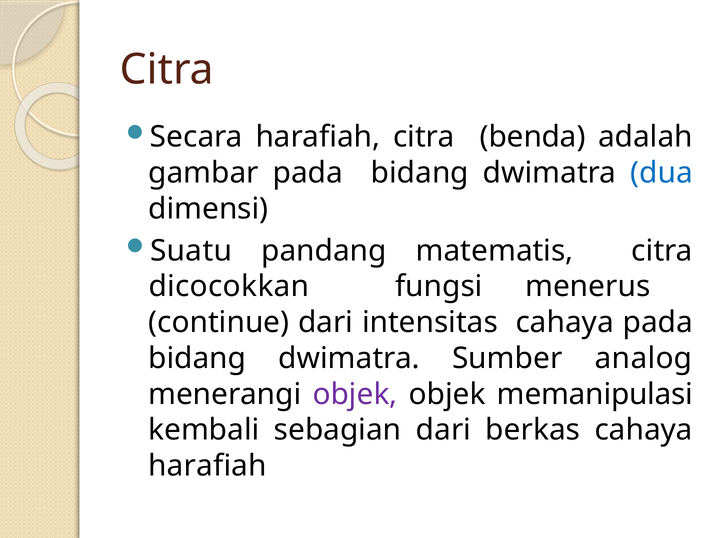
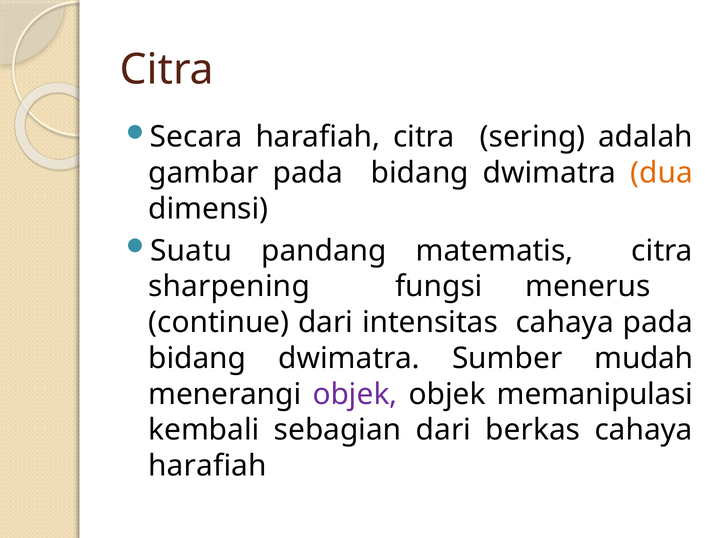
benda: benda -> sering (533, 137)
dua colour: blue -> orange (662, 173)
dicocokkan: dicocokkan -> sharpening (229, 286)
analog: analog -> mudah (644, 358)
